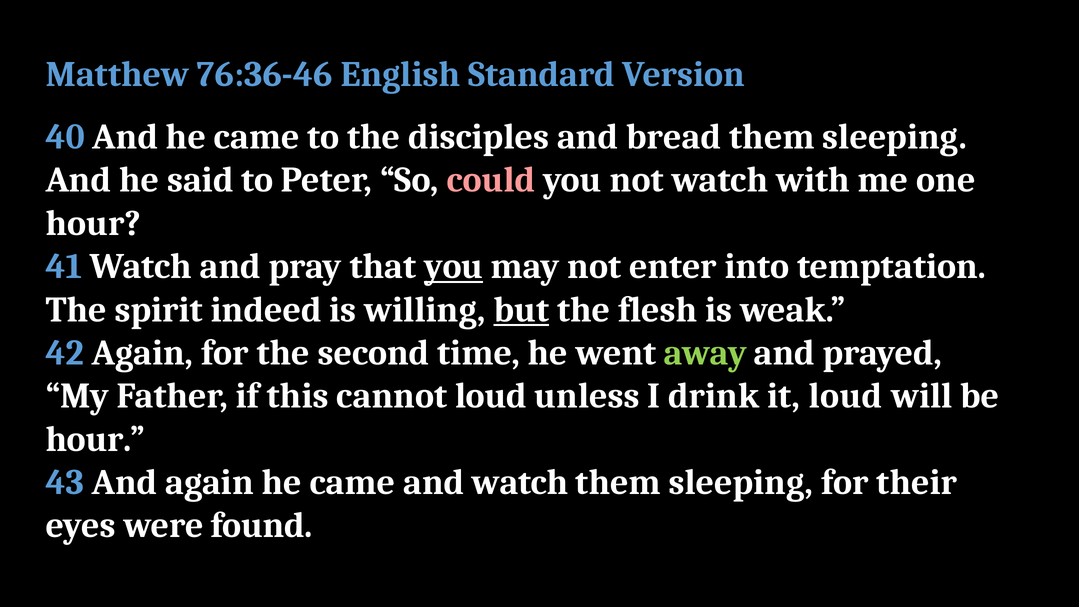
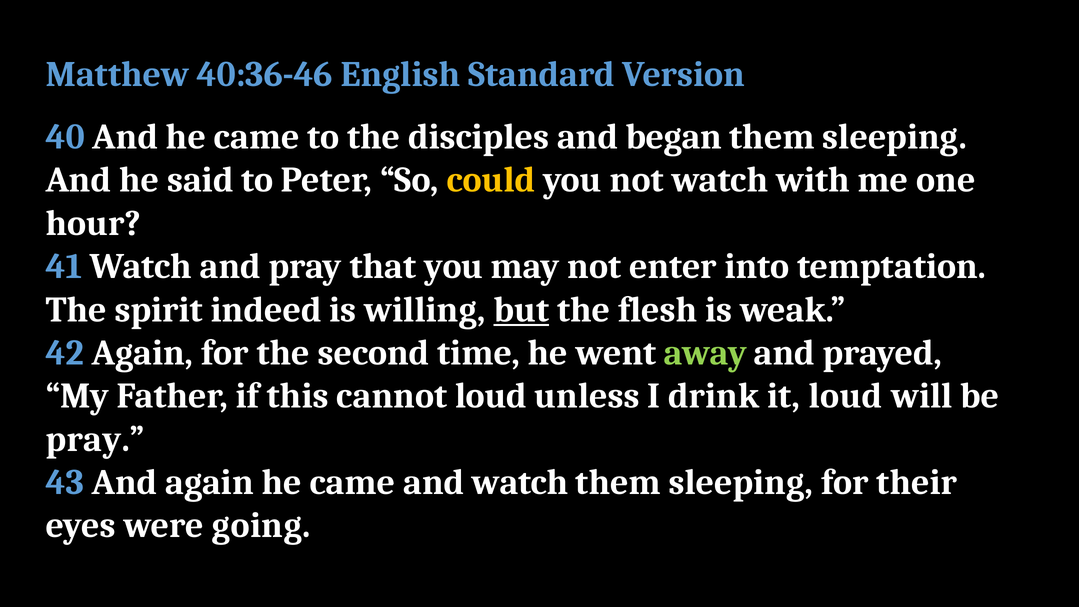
76:36-46: 76:36-46 -> 40:36-46 (265, 75)
bread: bread -> began (674, 137)
could colour: pink -> yellow (491, 180)
you underline: present -> none (454, 266)
hour: hour -> pray (95, 439)
found: found -> going (261, 525)
